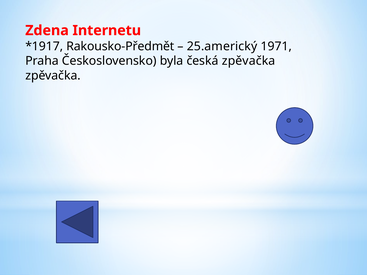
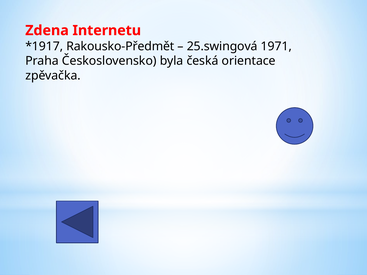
25.americký: 25.americký -> 25.swingová (222, 46)
česká zpěvačka: zpěvačka -> orientace (249, 61)
